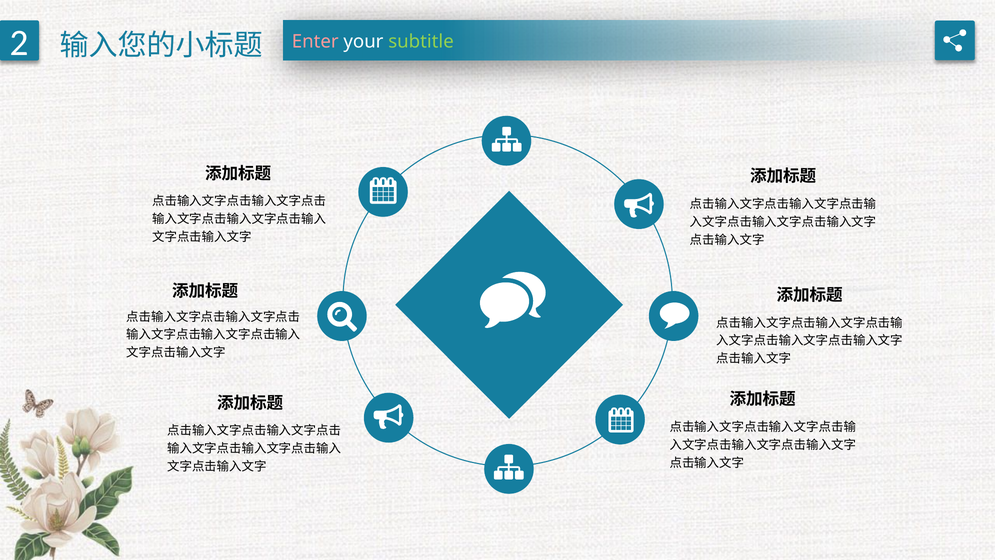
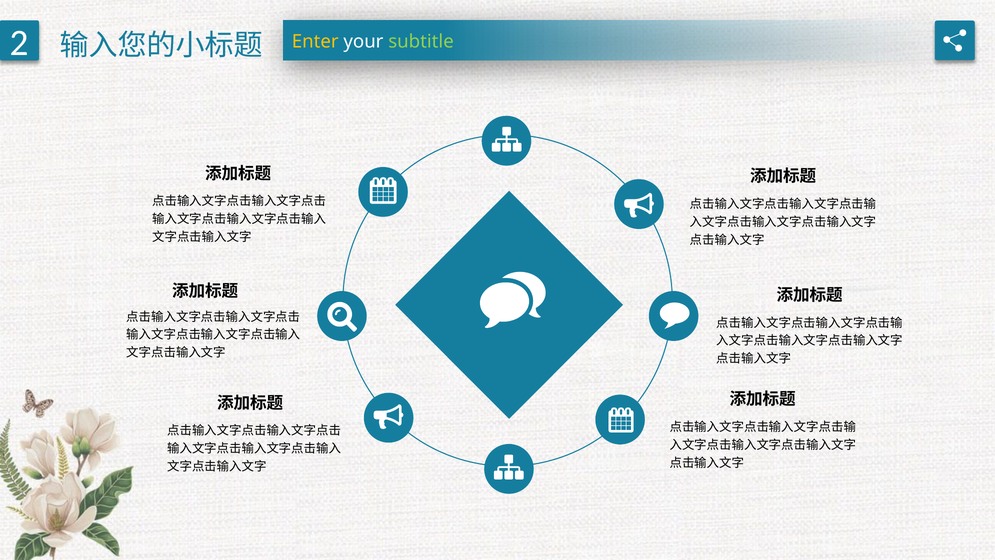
Enter colour: pink -> yellow (315, 42)
